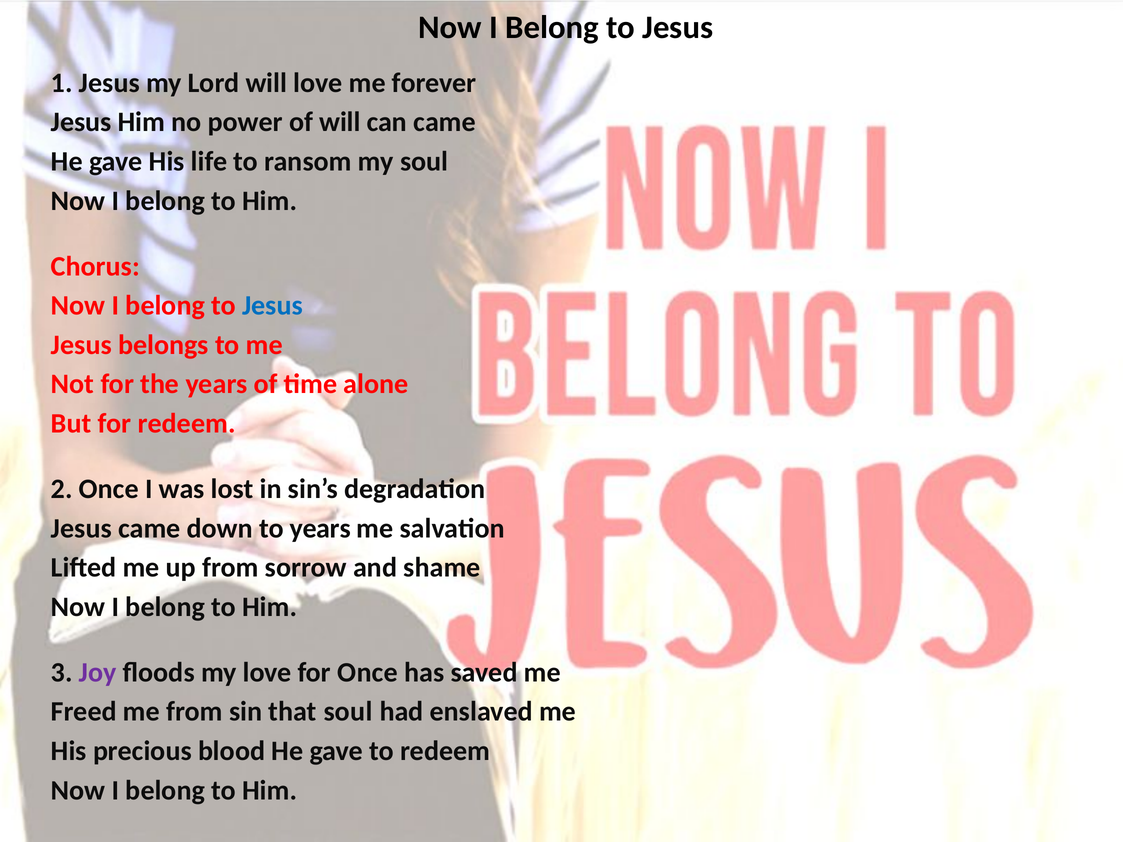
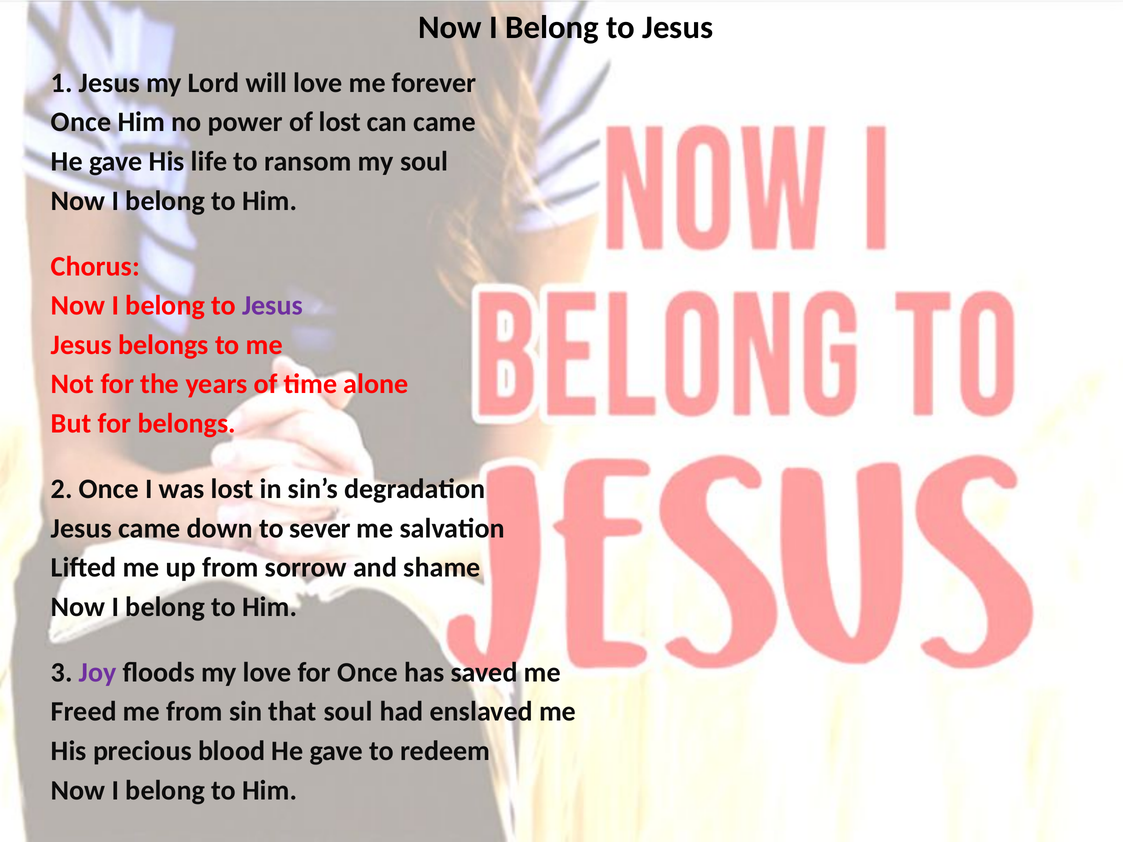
Jesus: Jesus -> Once (81, 122)
of will: will -> lost (340, 122)
Jesus colour: blue -> purple (272, 306)
for redeem: redeem -> belongs (187, 424)
to years: years -> sever (320, 528)
